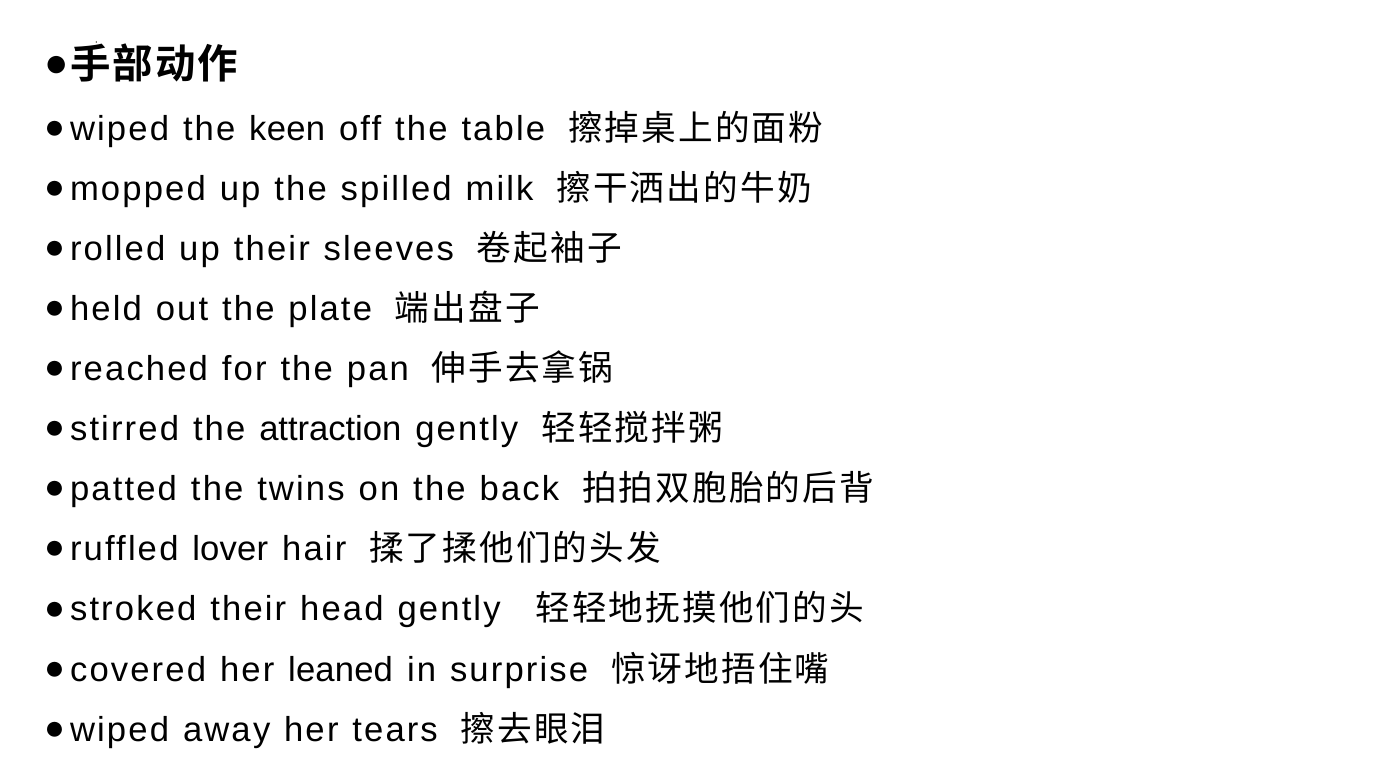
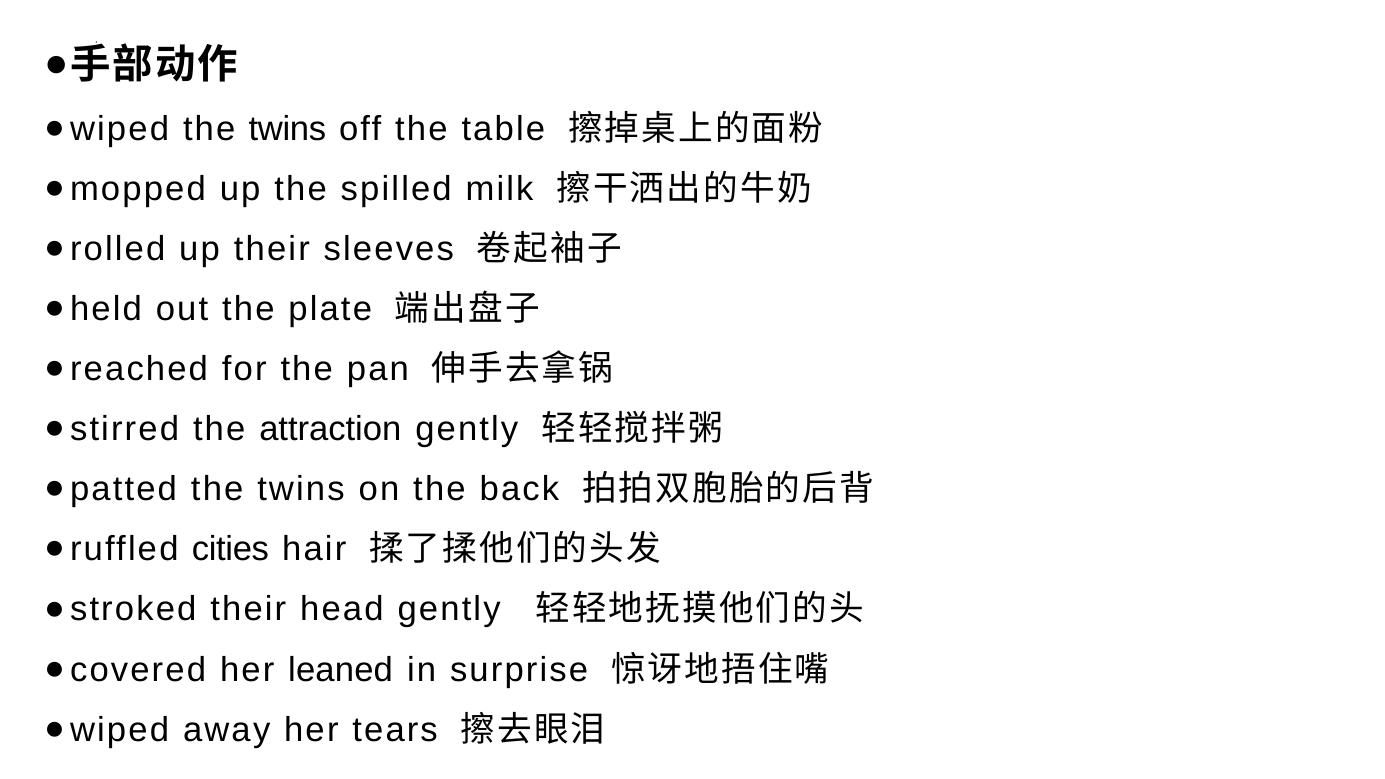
keen: keen -> twins (287, 129)
lover: lover -> cities (230, 549)
